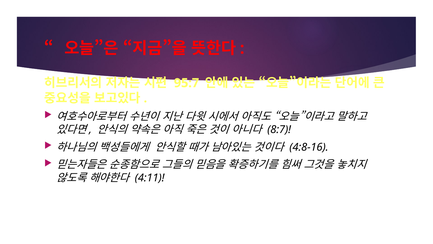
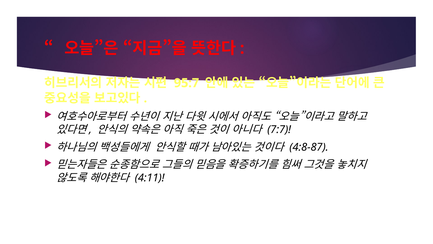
8:7: 8:7 -> 7:7 (279, 129)
4:8-16: 4:8-16 -> 4:8-87 (309, 147)
